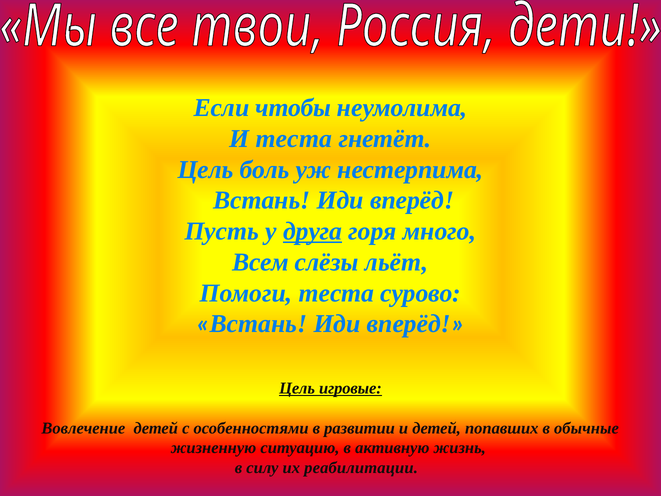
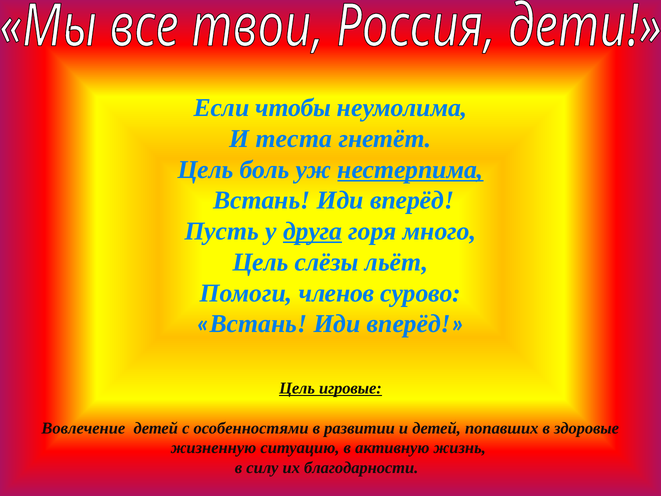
нестерпима underline: none -> present (410, 169)
Всем: Всем -> Цель (261, 262)
Помоги теста: теста -> членов (337, 293)
обычные: обычные -> здоровые (587, 428)
реабилитации: реабилитации -> благодарности (361, 468)
